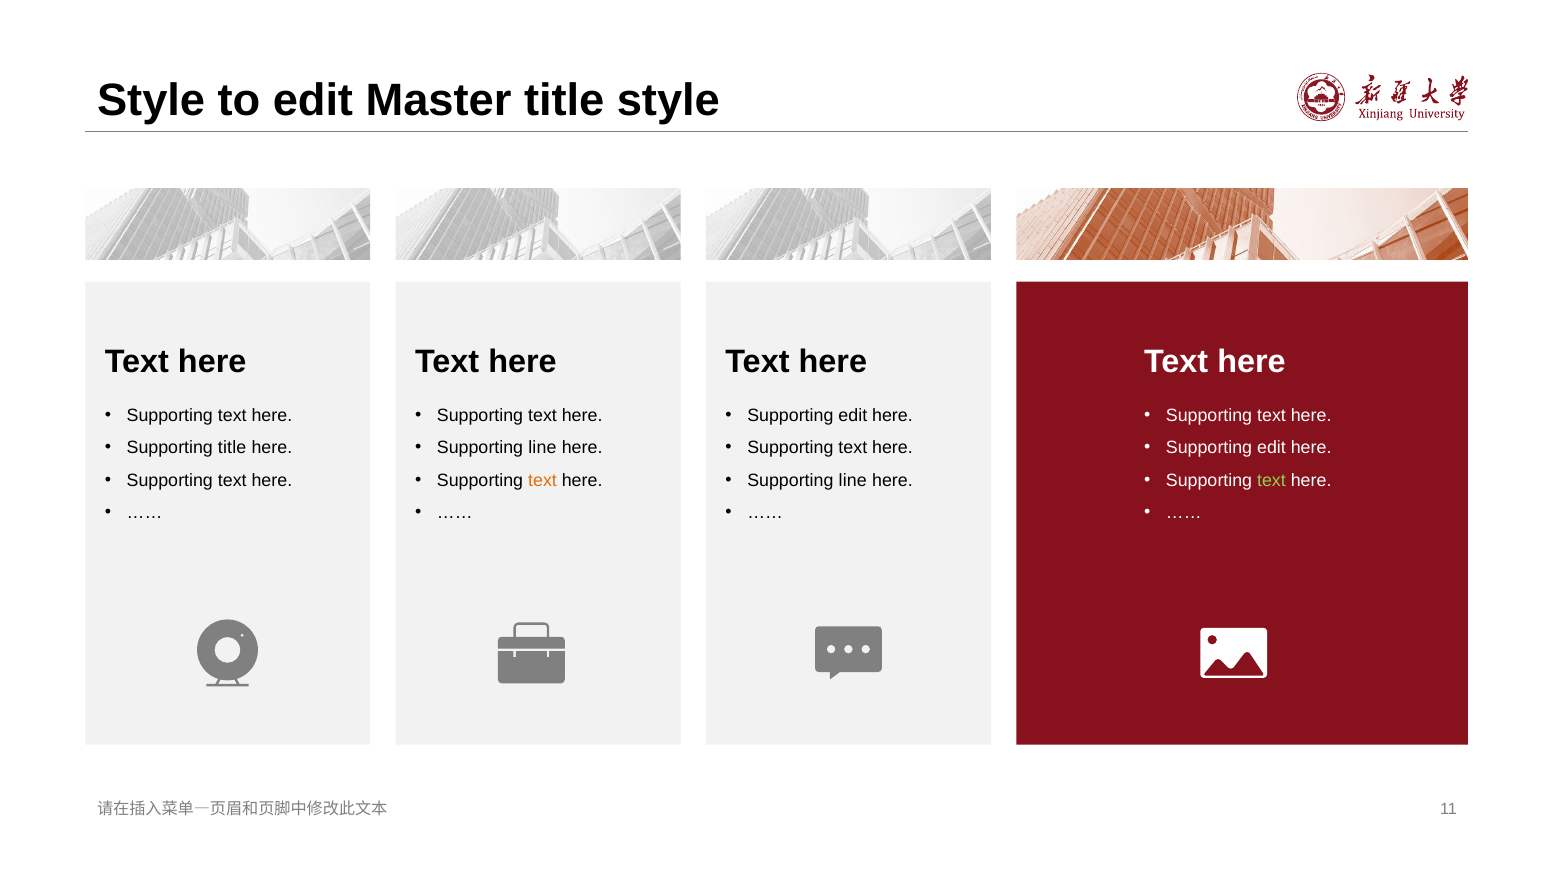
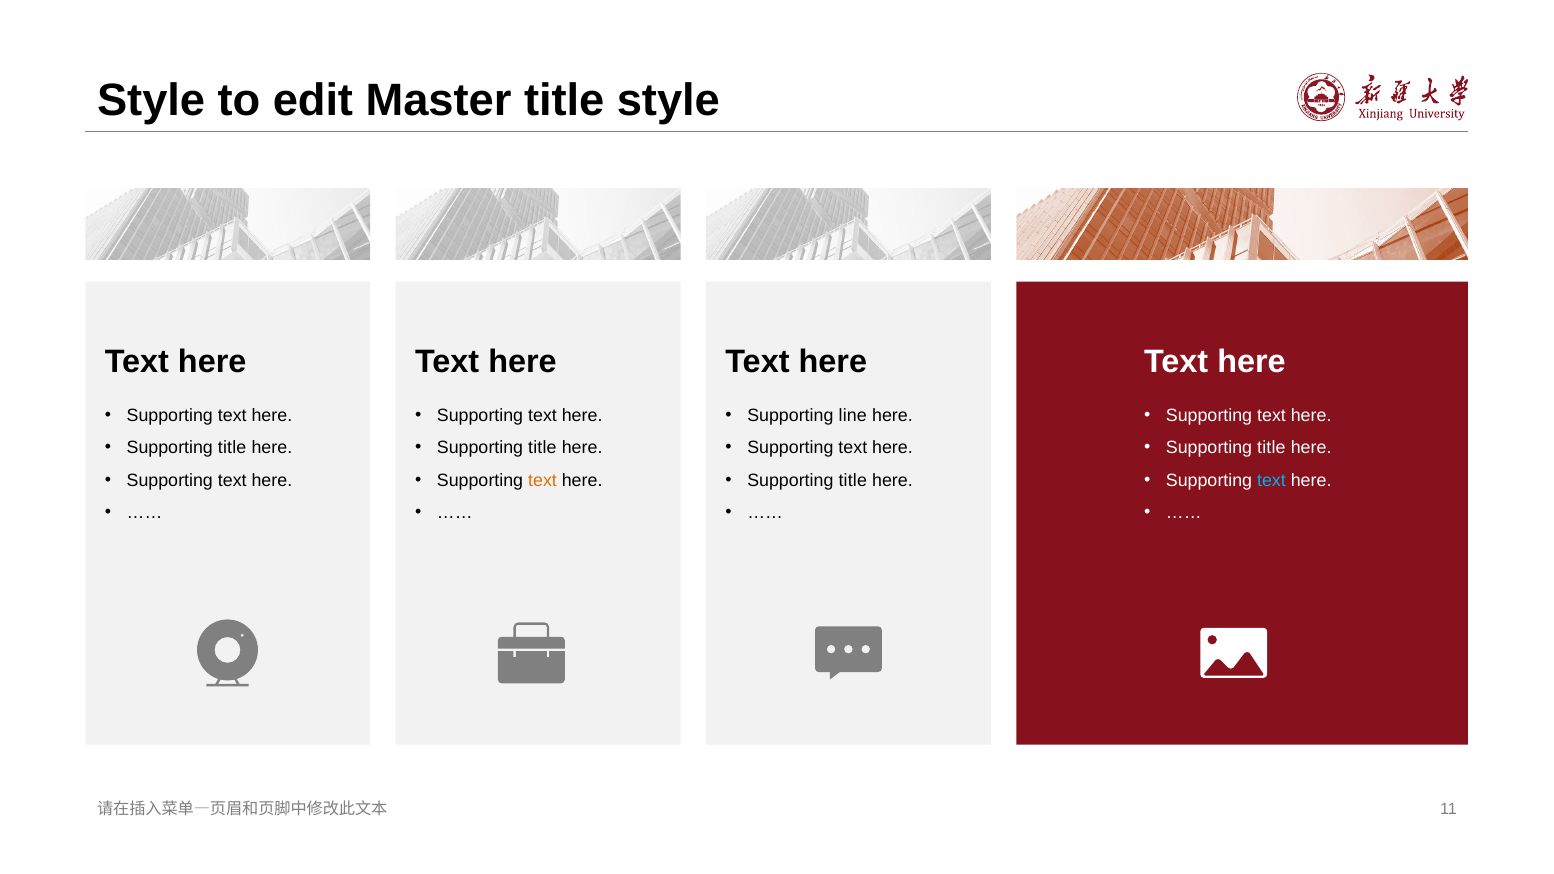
edit: edit -> line (853, 416)
line: line -> title (542, 448)
edit: edit -> title (1271, 448)
line: line -> title (853, 480)
text colour: light green -> light blue (1271, 480)
